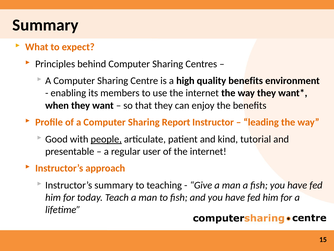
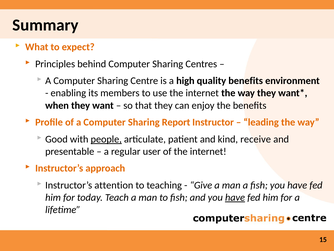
tutorial: tutorial -> receive (256, 139)
Instructor’s summary: summary -> attention (114, 185)
have underline: none -> present (235, 197)
